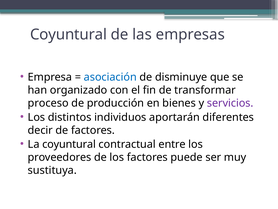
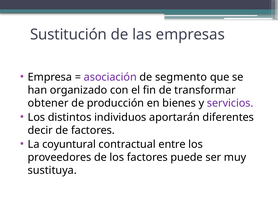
Coyuntural: Coyuntural -> Sustitución (68, 34)
asociación colour: blue -> purple (110, 77)
disminuye: disminuye -> segmento (181, 77)
proceso: proceso -> obtener (48, 103)
